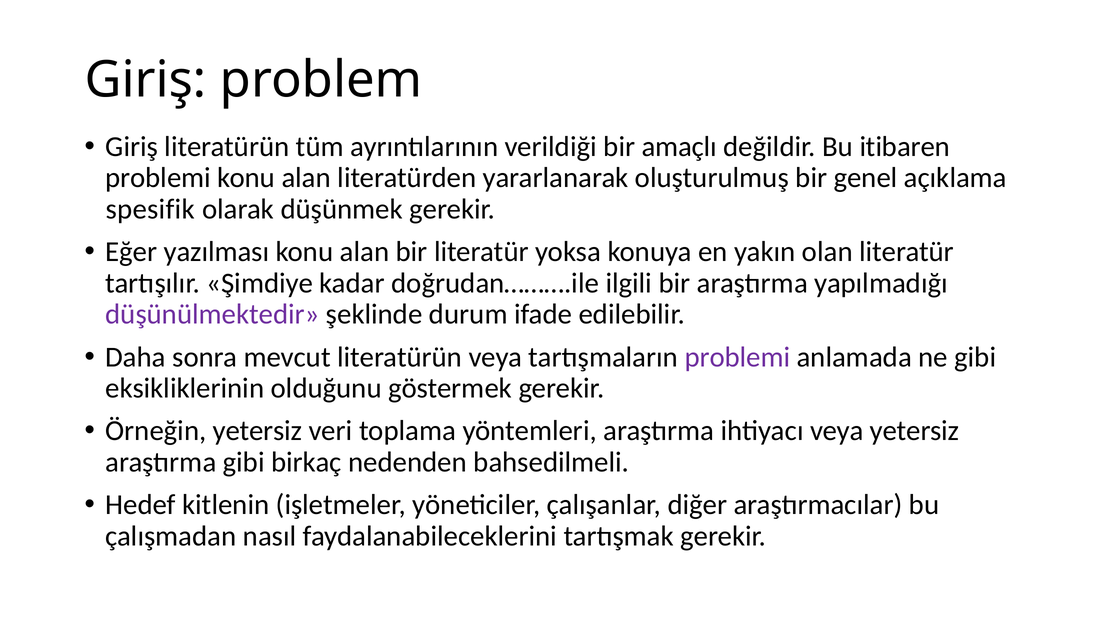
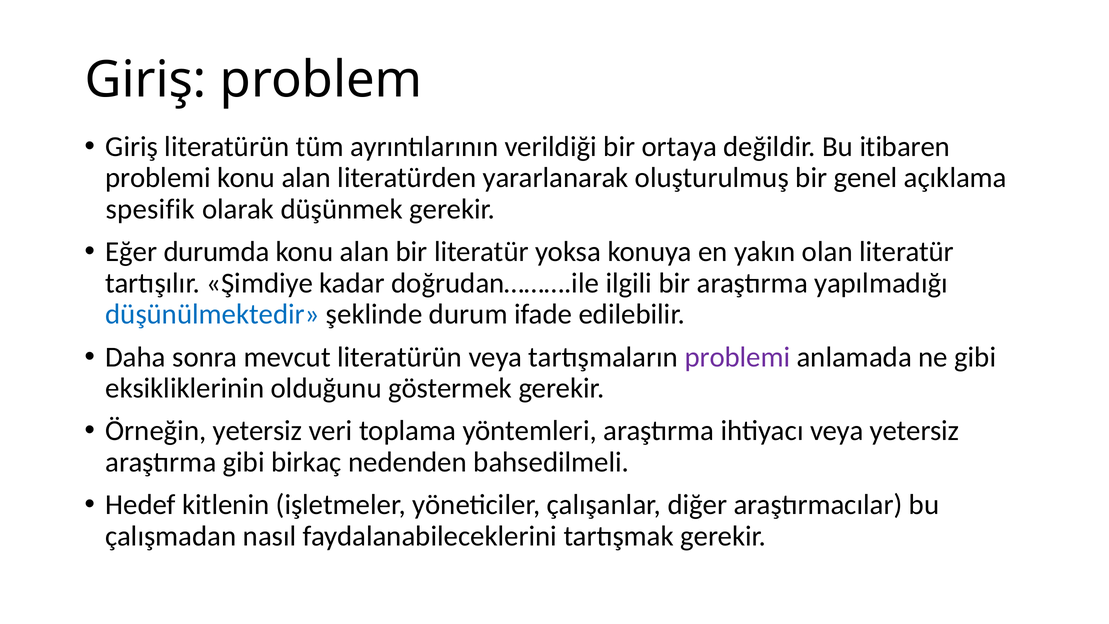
amaçlı: amaçlı -> ortaya (679, 147)
yazılması: yazılması -> durumda (217, 252)
düşünülmektedir colour: purple -> blue (212, 314)
